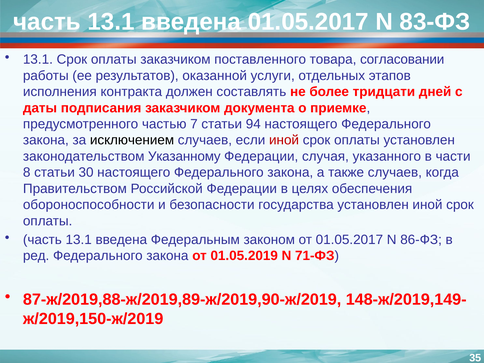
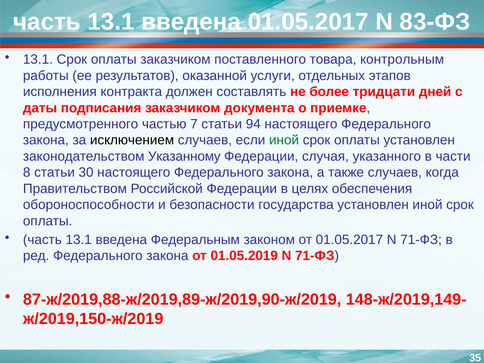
согласовании: согласовании -> контрольным (402, 60)
иной colour: red -> green (284, 140)
01.05.2017 N 86-ФЗ: 86-ФЗ -> 71-ФЗ (421, 240)
